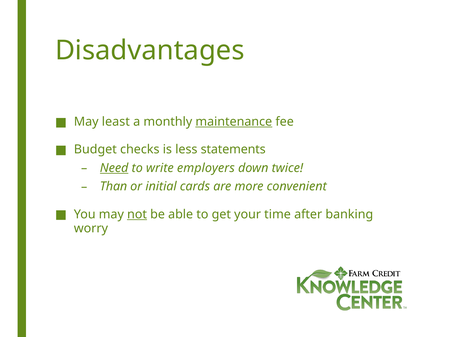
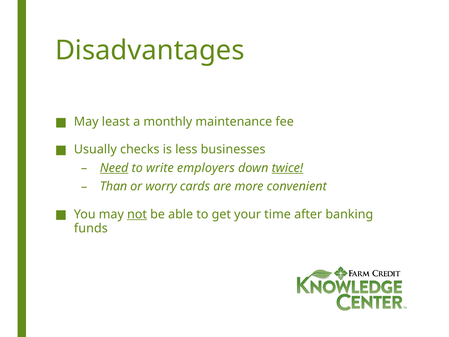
maintenance underline: present -> none (234, 122)
Budget: Budget -> Usually (95, 149)
statements: statements -> businesses (233, 149)
twice underline: none -> present (287, 168)
initial: initial -> worry (161, 186)
worry: worry -> funds (91, 228)
